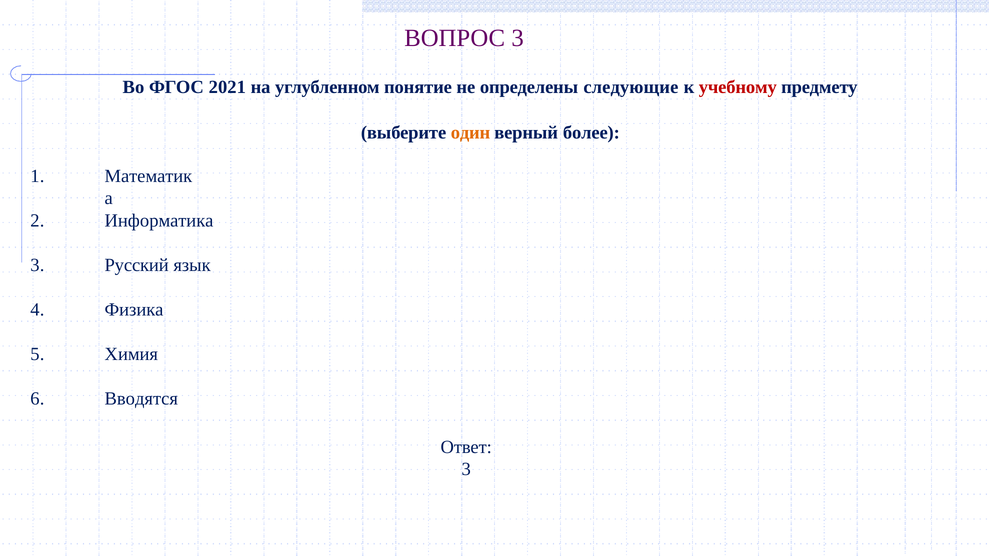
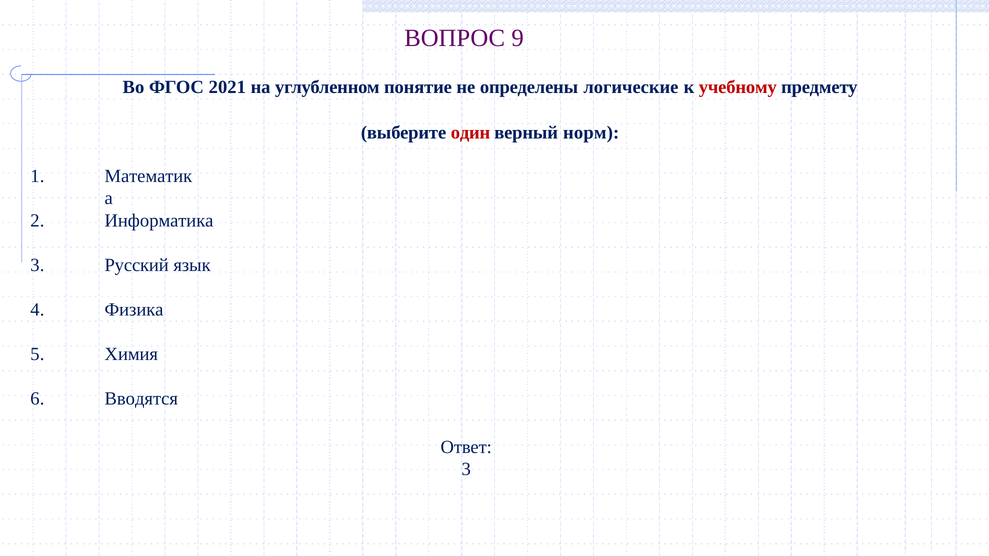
ВОПРОС 3: 3 -> 9 (518, 38)
следующие: следующие -> логические (631, 87)
один colour: orange -> red (471, 133)
более: более -> норм (591, 133)
